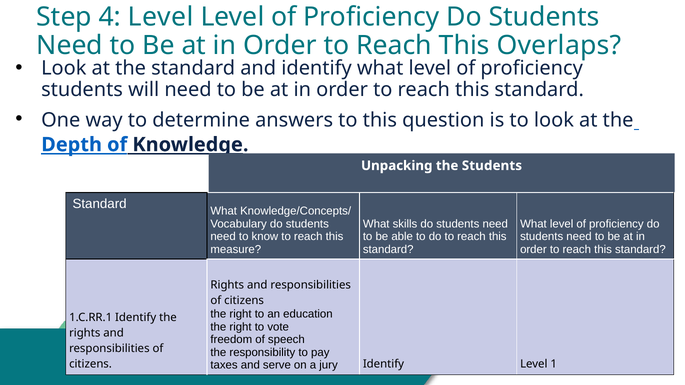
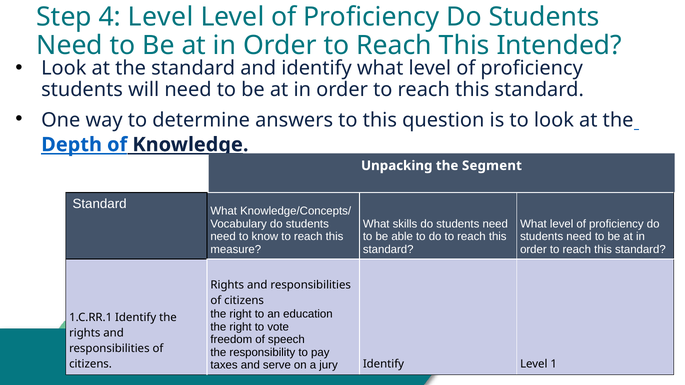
Overlaps: Overlaps -> Intended (559, 46)
the Students: Students -> Segment (492, 166)
